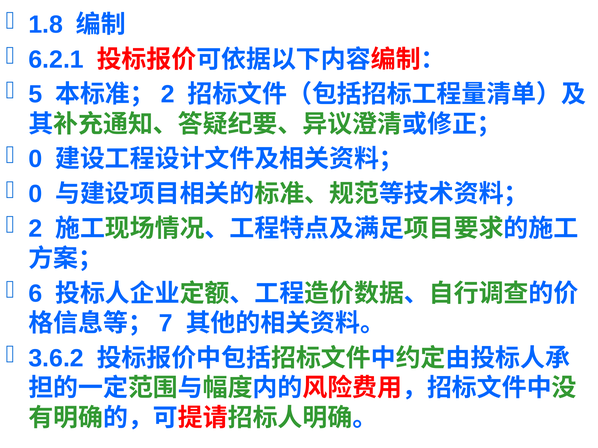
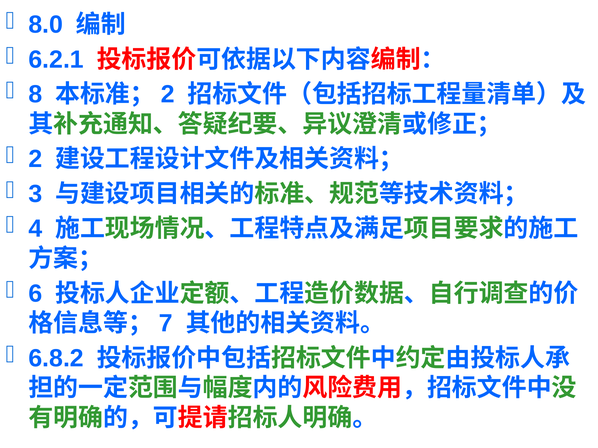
1.8: 1.8 -> 8.0 (46, 25)
5: 5 -> 8 (35, 94)
0: 0 -> 2 (35, 159)
0: 0 -> 3 (35, 194)
2: 2 -> 4 (35, 229)
3.6.2: 3.6.2 -> 6.8.2 (56, 359)
